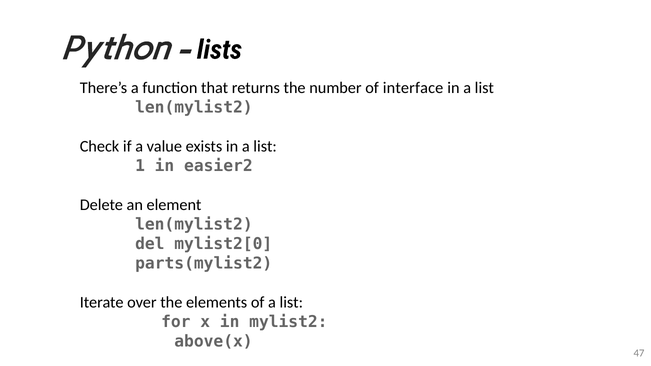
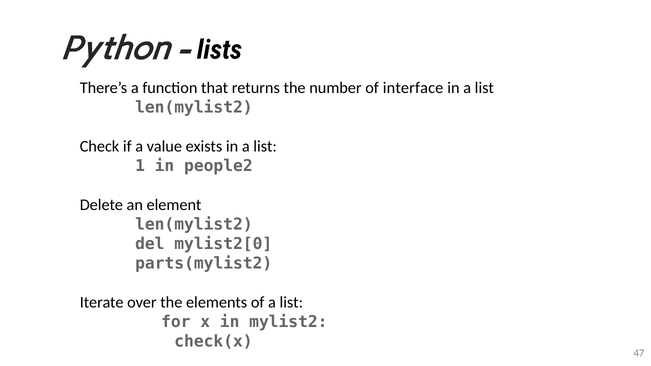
easier2: easier2 -> people2 (218, 166)
above(x: above(x -> check(x (213, 342)
